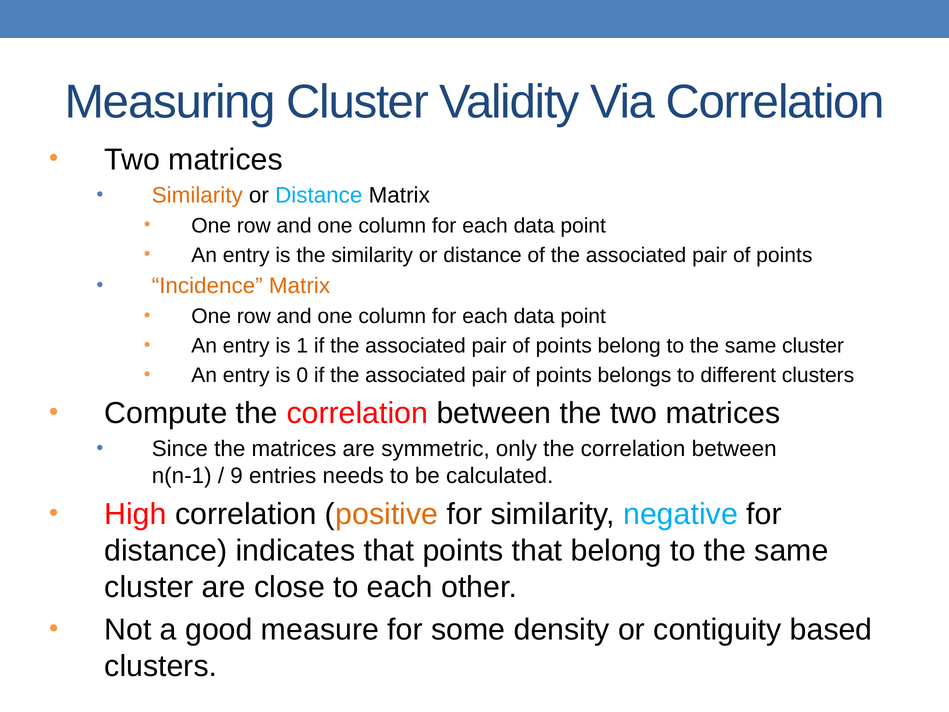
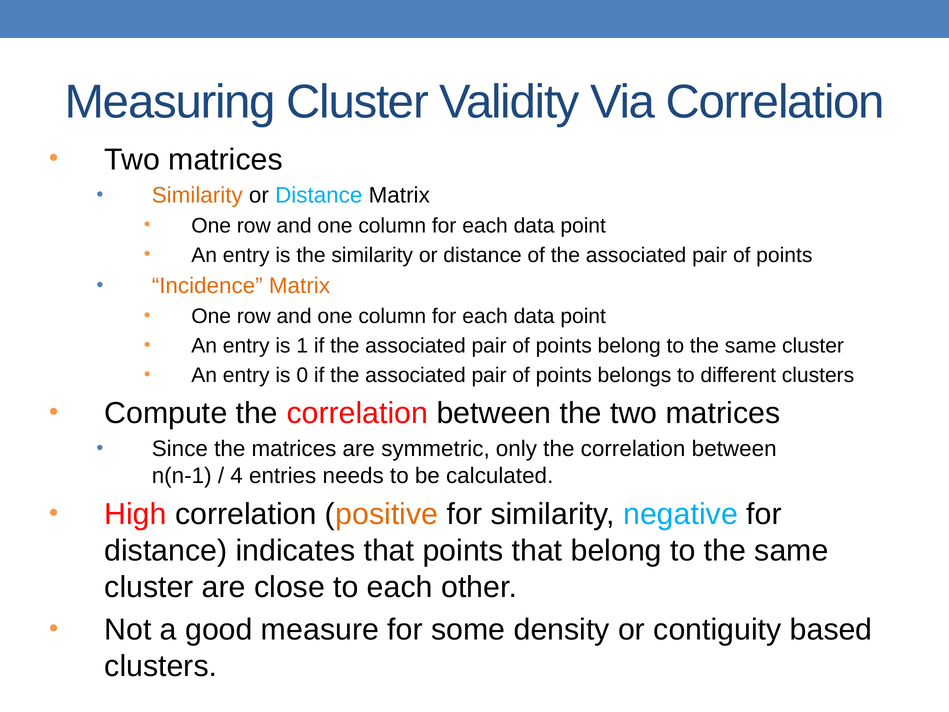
9: 9 -> 4 (237, 476)
